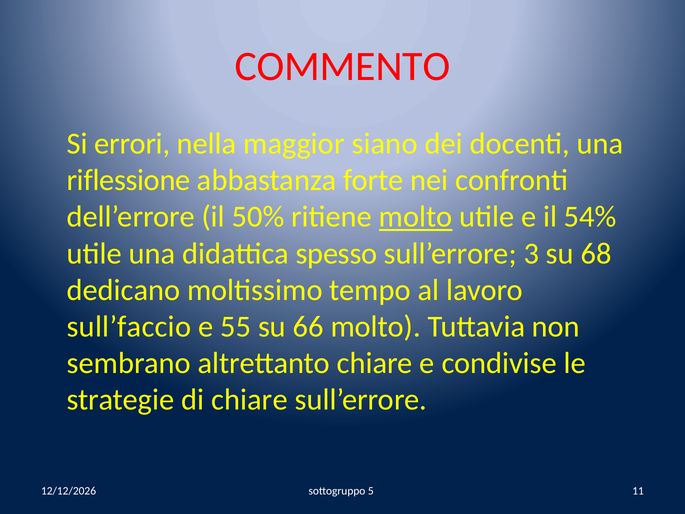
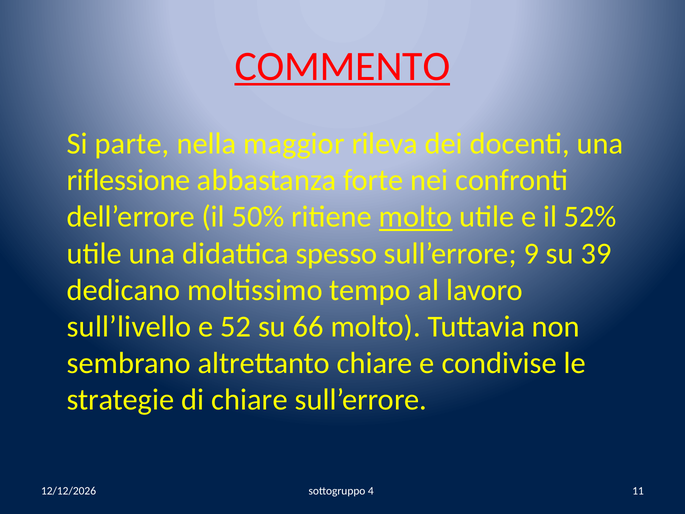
COMMENTO underline: none -> present (342, 66)
errori: errori -> parte (132, 144)
siano: siano -> rileva (385, 144)
54%: 54% -> 52% (590, 217)
3: 3 -> 9 (531, 253)
68: 68 -> 39 (596, 253)
sull’faccio: sull’faccio -> sull’livello (129, 326)
55: 55 -> 52 (236, 326)
5: 5 -> 4 (371, 491)
